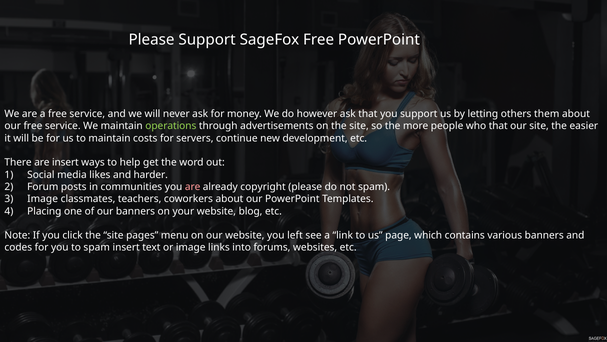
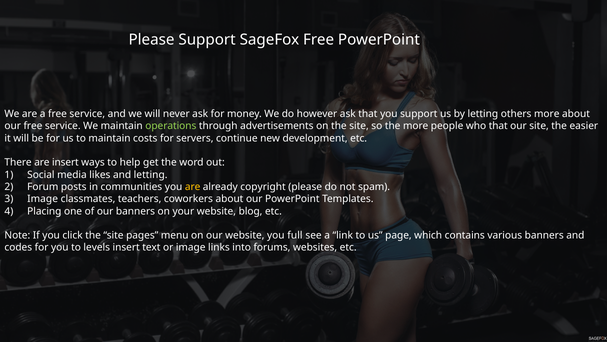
others them: them -> more (547, 114)
and harder: harder -> letting (151, 174)
are colour: pink -> yellow (193, 187)
left: left -> full (295, 235)
to spam: spam -> levels (97, 247)
